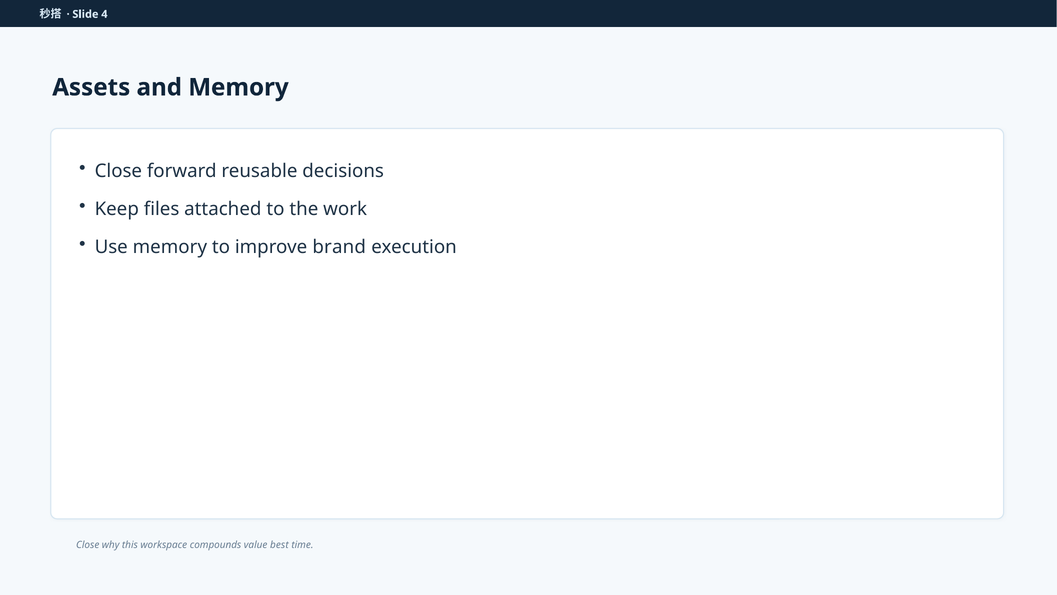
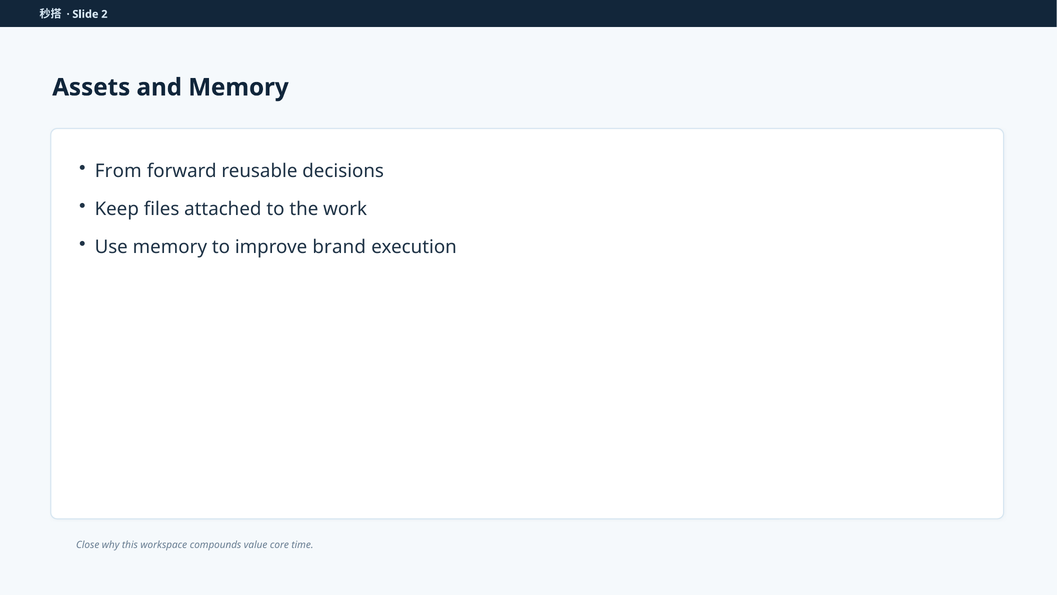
4: 4 -> 2 (104, 14)
Close: Close -> From (118, 171)
best: best -> core (279, 544)
